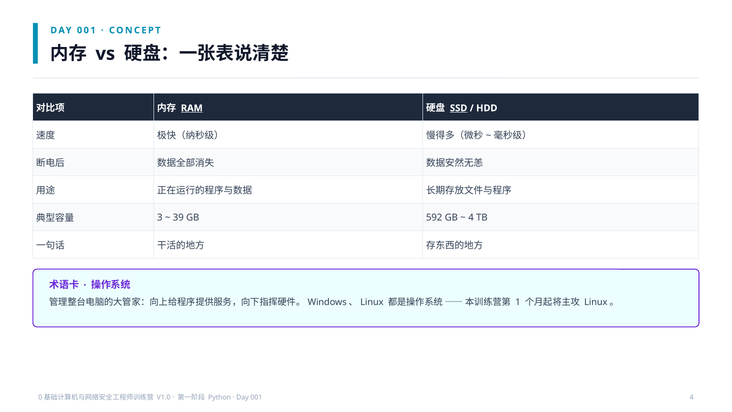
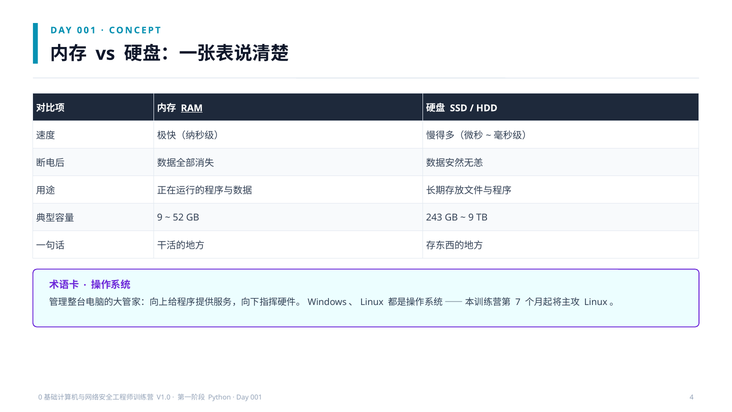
SSD underline: present -> none (459, 108)
3: 3 -> 9 (160, 217)
39: 39 -> 52 (178, 217)
592: 592 -> 243 (434, 217)
4: 4 -> 9 (471, 217)
1: 1 -> 7 (518, 302)
